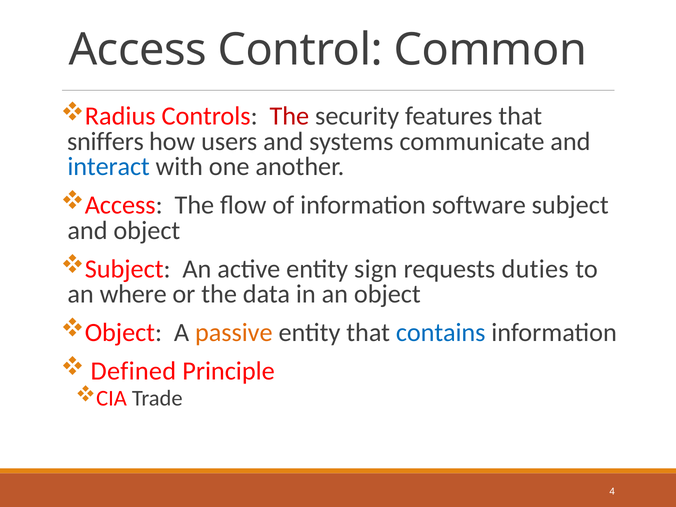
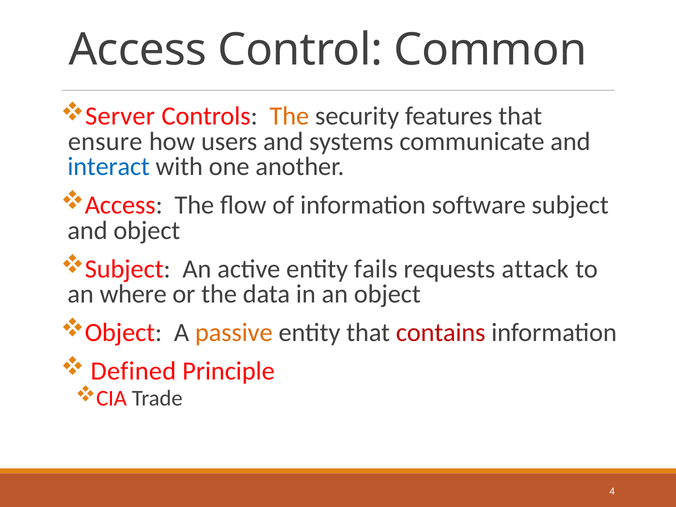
Radius: Radius -> Server (120, 116)
The colour: red -> orange (289, 116)
sniffers: sniffers -> ensure (105, 142)
sign: sign -> fails (376, 269)
duties: duties -> attack (535, 269)
contains colour: blue -> red (441, 333)
